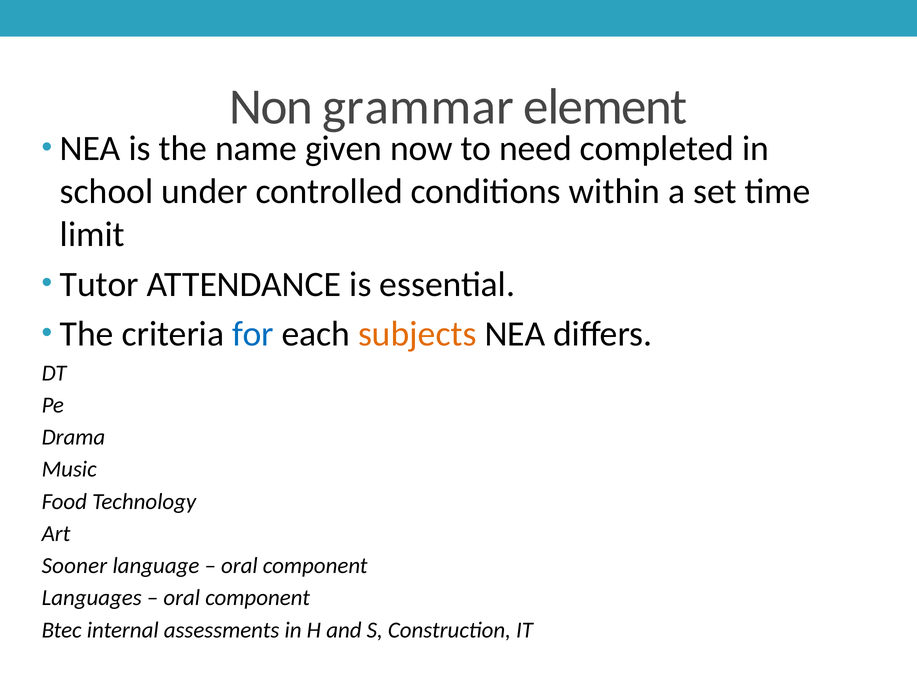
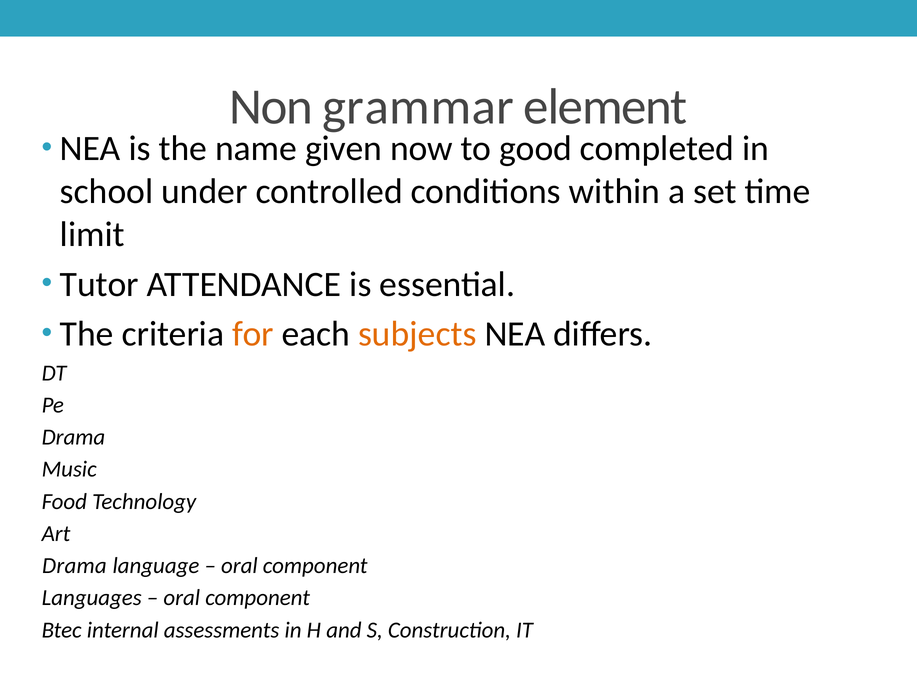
need: need -> good (536, 149)
for colour: blue -> orange (253, 334)
Sooner: Sooner -> Drama (74, 566)
